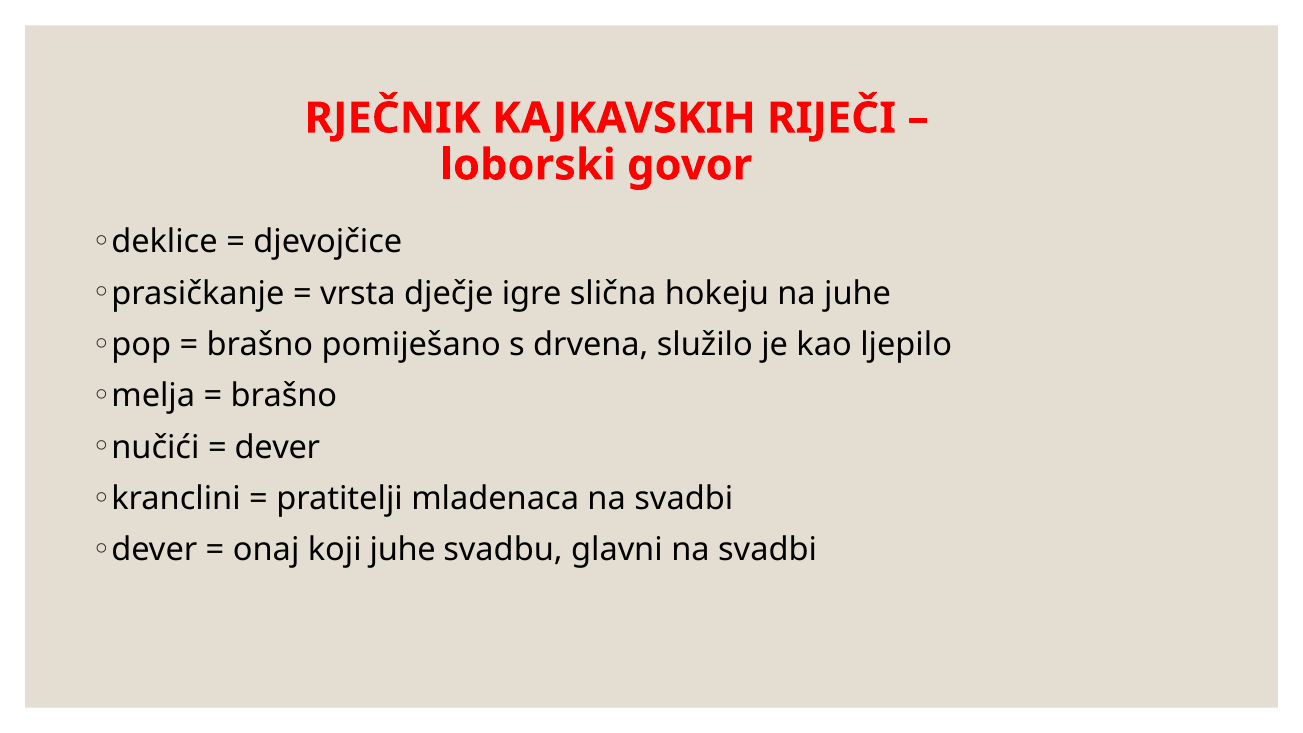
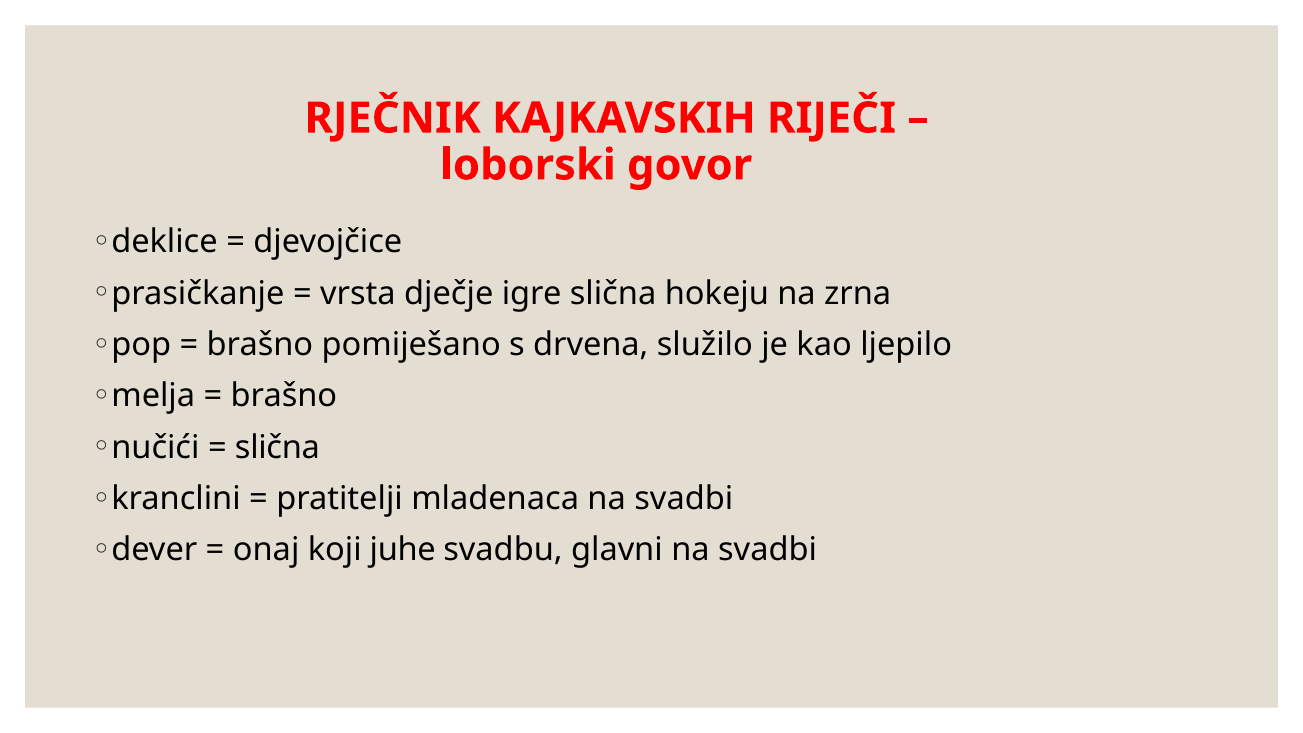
na juhe: juhe -> zrna (858, 293)
dever: dever -> slična (277, 447)
